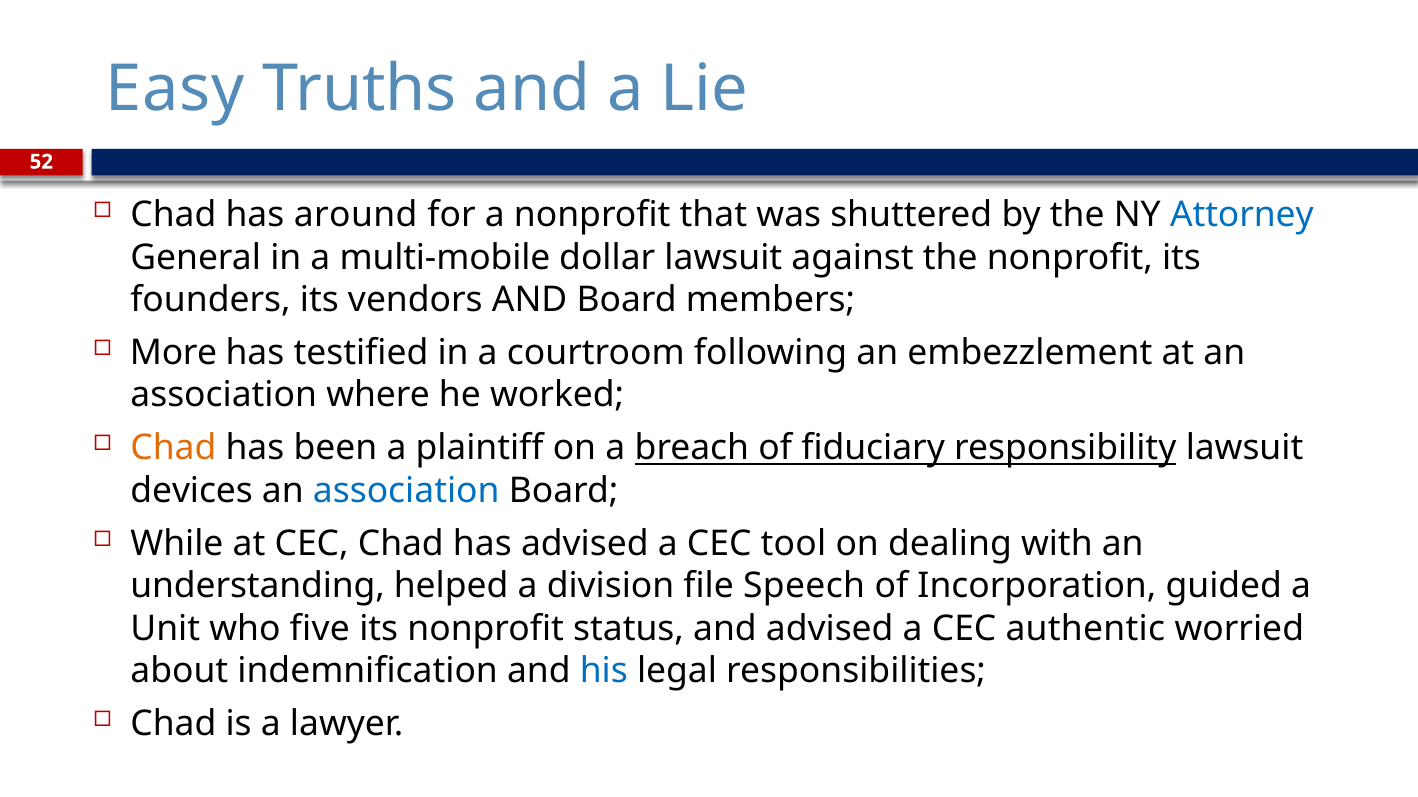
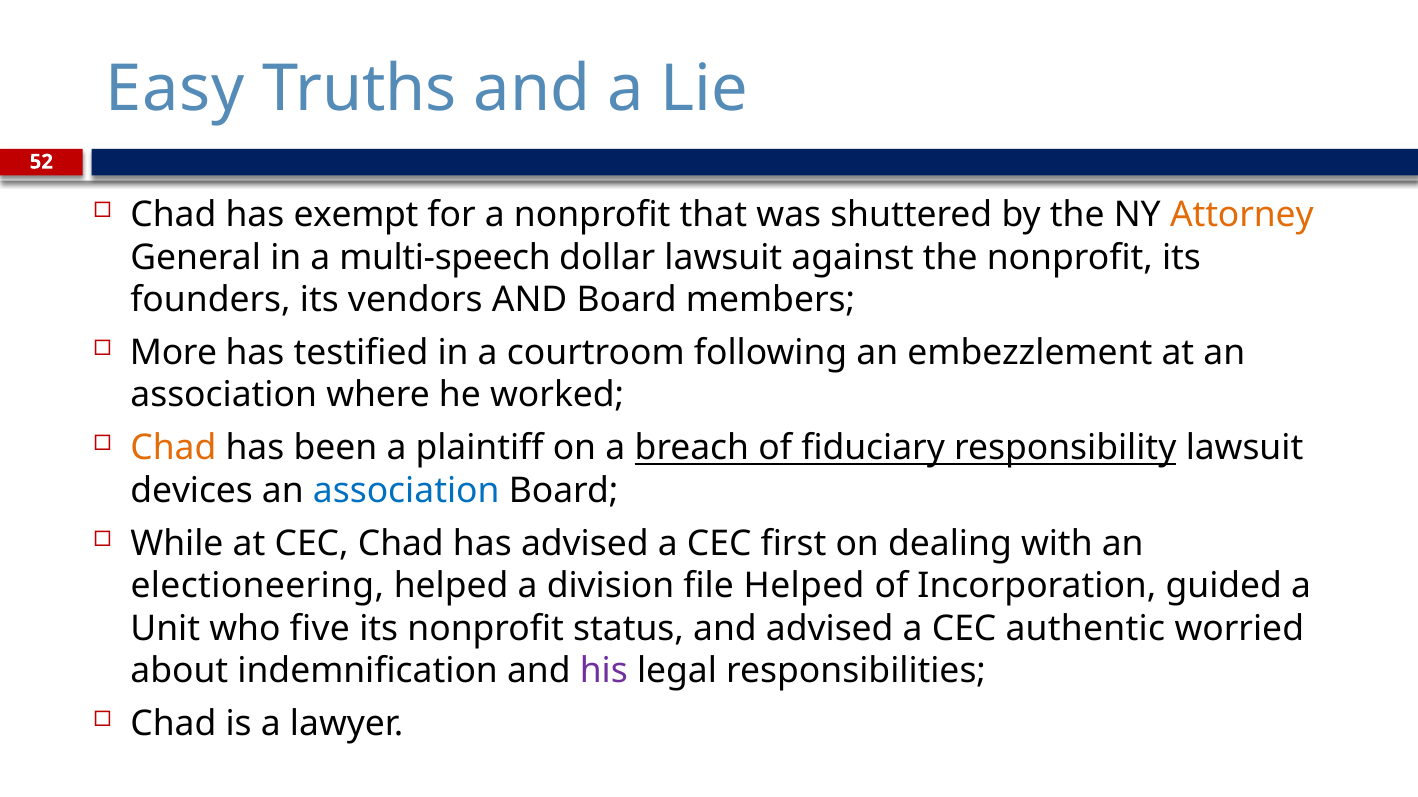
around: around -> exempt (356, 215)
Attorney colour: blue -> orange (1242, 215)
multi-mobile: multi-mobile -> multi-speech (445, 258)
tool: tool -> first (794, 544)
understanding: understanding -> electioneering (257, 586)
file Speech: Speech -> Helped (804, 586)
his colour: blue -> purple (604, 672)
